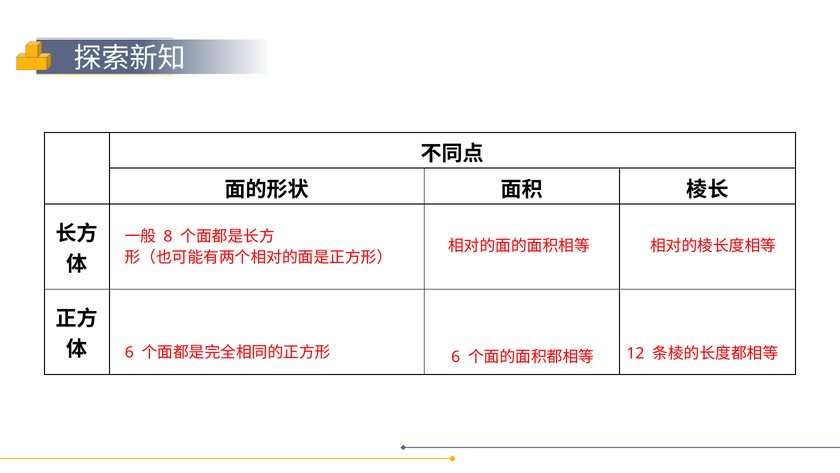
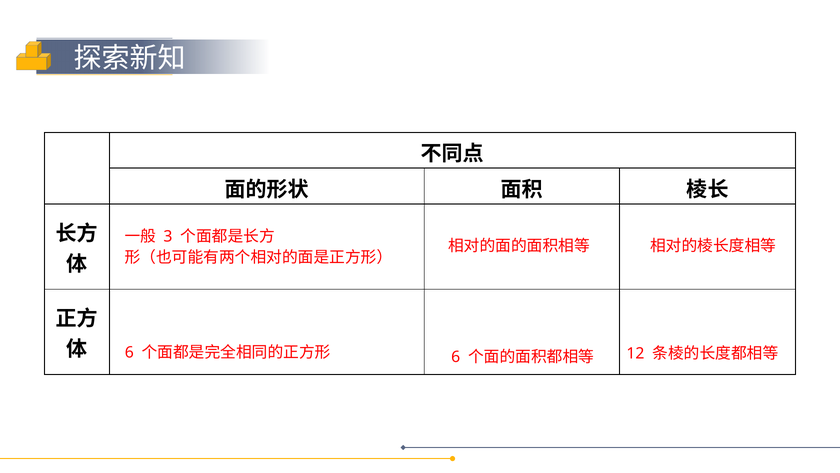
8: 8 -> 3 (168, 236)
